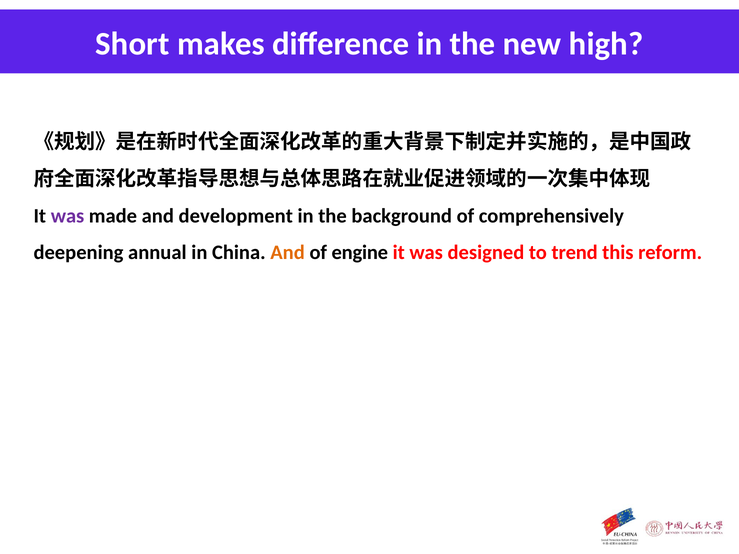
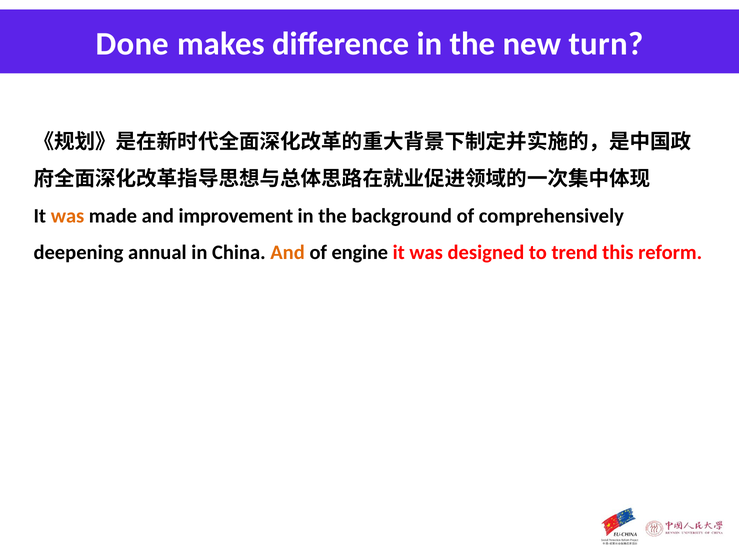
Short: Short -> Done (132, 44)
high: high -> turn (606, 44)
was colour: purple -> orange (68, 216)
development: development -> improvement (236, 216)
